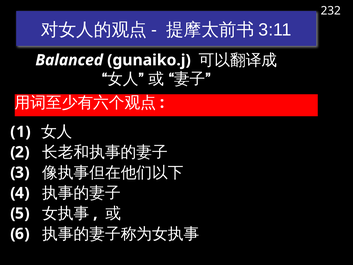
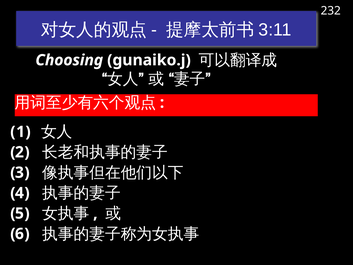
Balanced: Balanced -> Choosing (69, 60)
